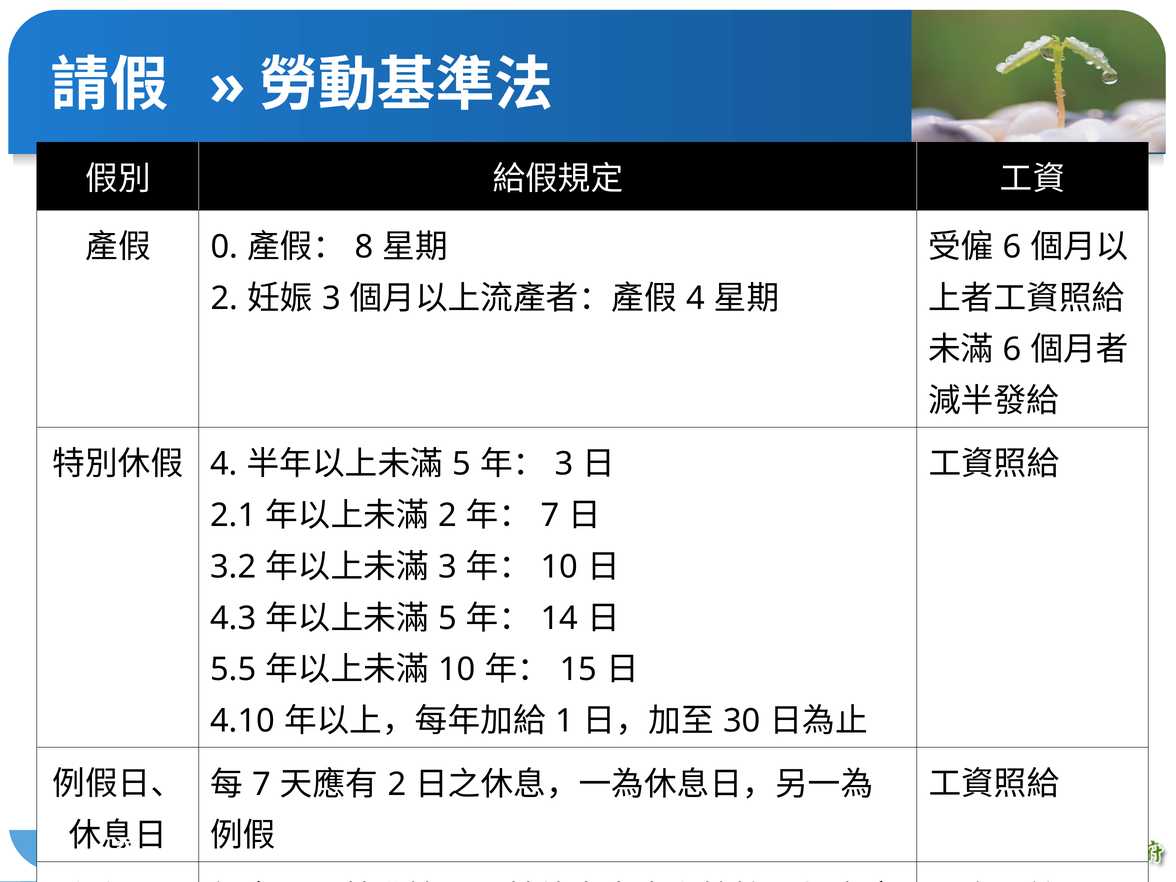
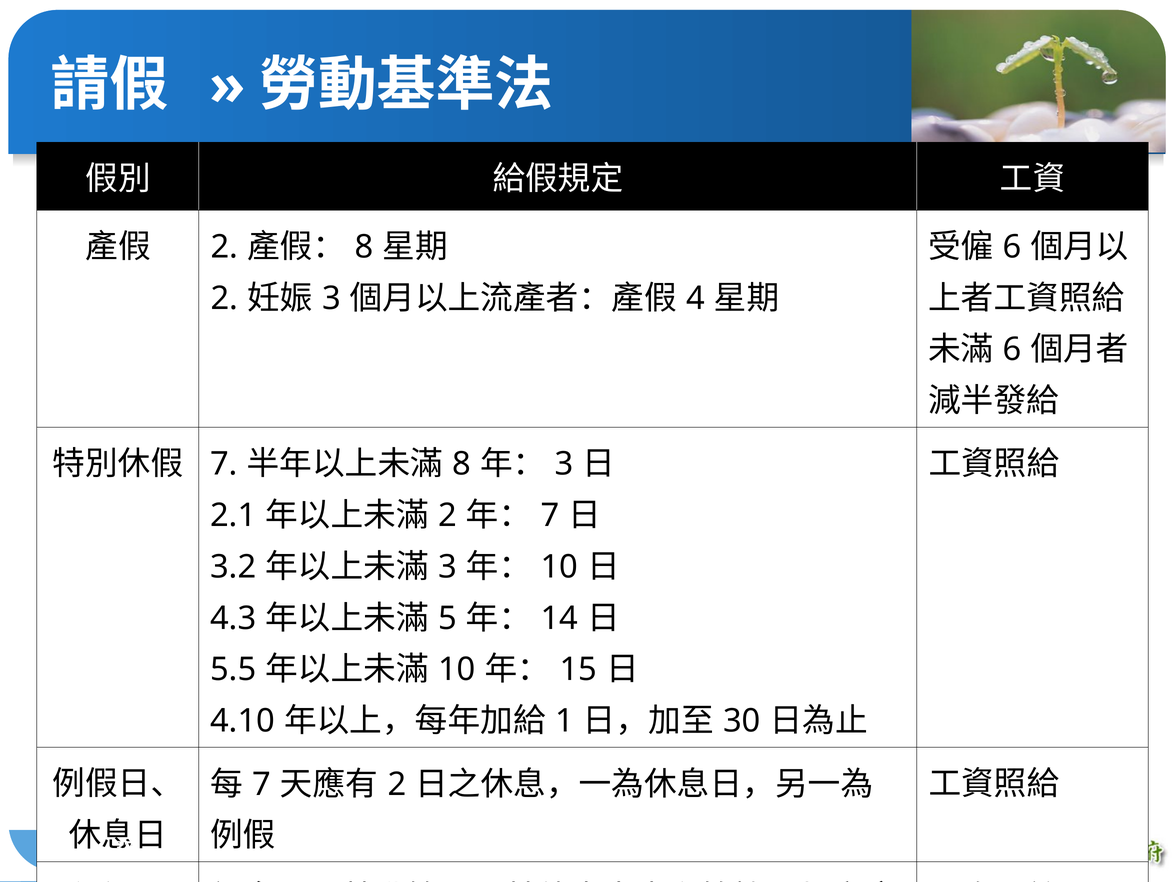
0: 0 -> 2 (224, 247)
4: 4 -> 7 (224, 464)
5: 5 -> 8 (462, 464)
